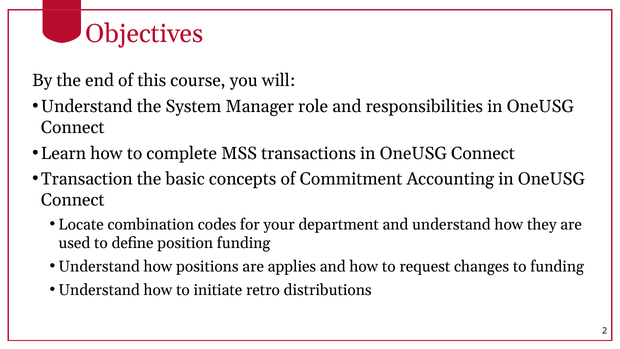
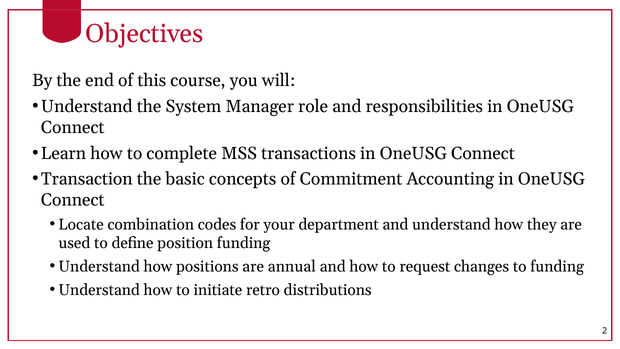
applies: applies -> annual (292, 266)
